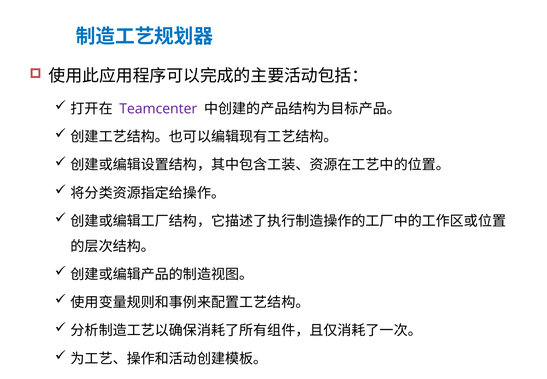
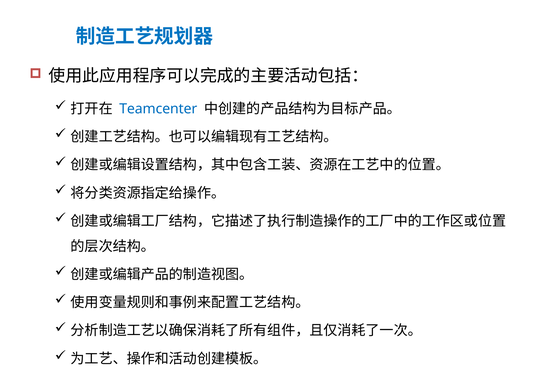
Teamcenter colour: purple -> blue (158, 109)
